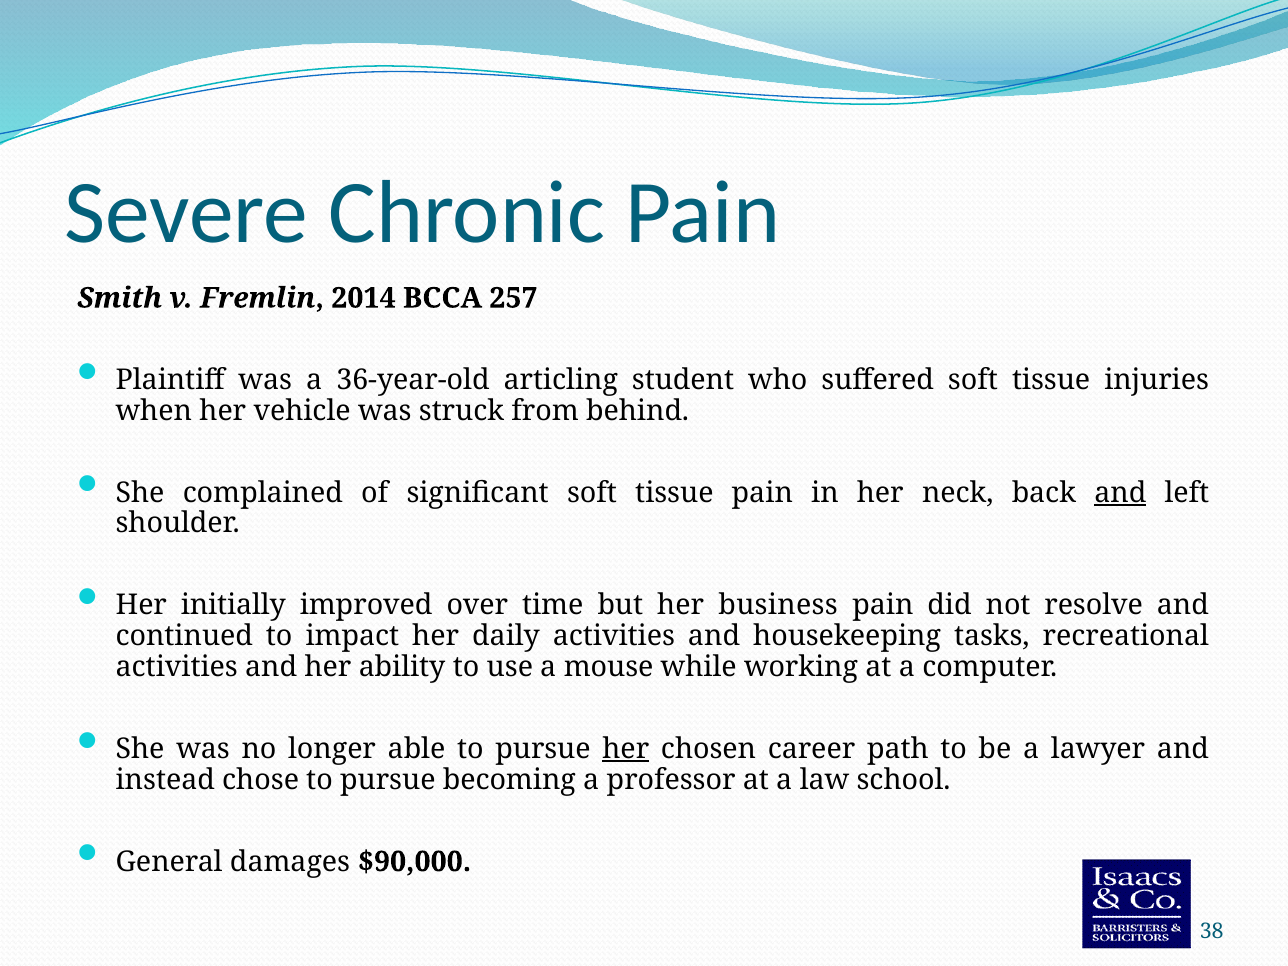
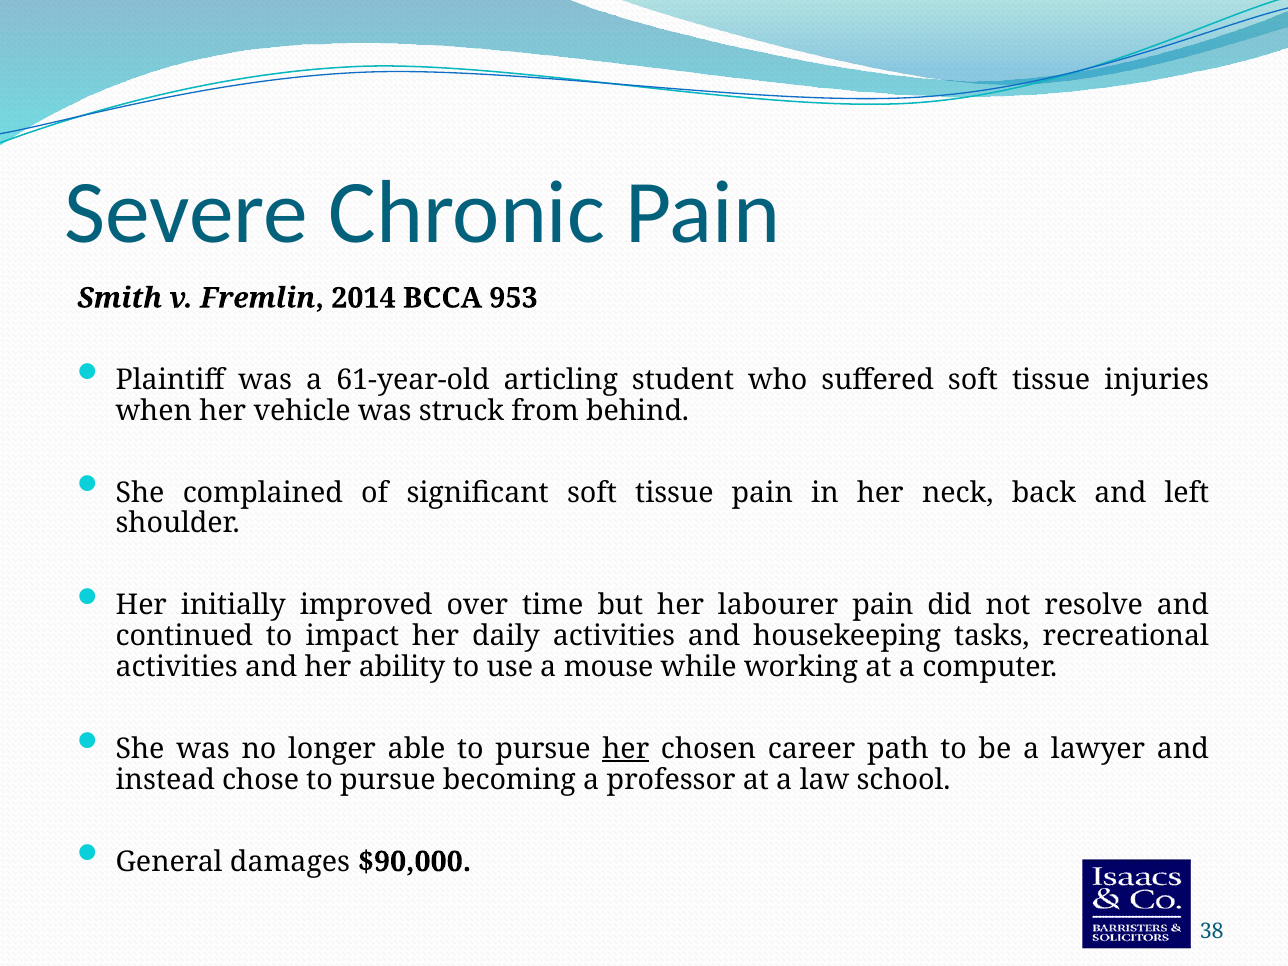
257: 257 -> 953 (513, 298)
36-year-old: 36-year-old -> 61-year-old (413, 380)
and underline: present -> none (1120, 493)
business: business -> labourer (778, 605)
